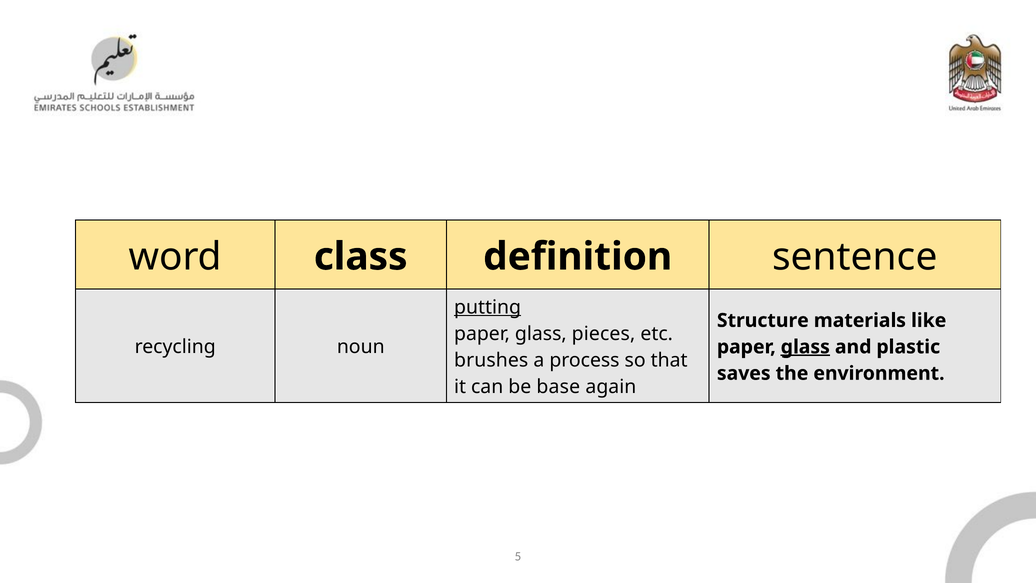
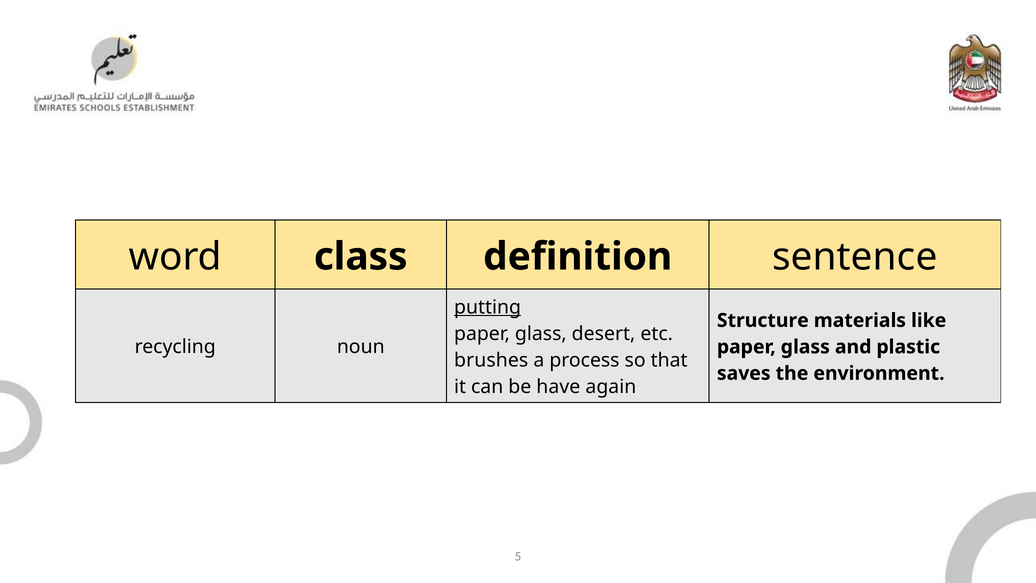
pieces: pieces -> desert (604, 334)
glass underline: present -> none (805, 347)
base: base -> have (558, 386)
